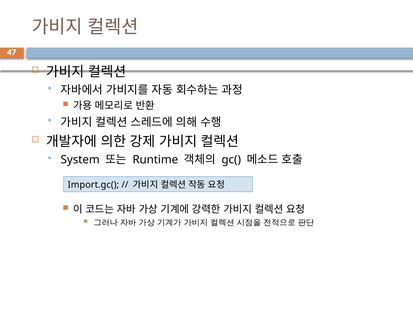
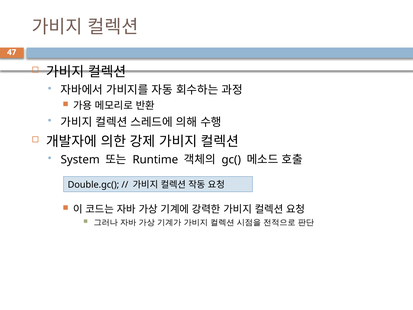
Import.gc(: Import.gc( -> Double.gc( (93, 185)
